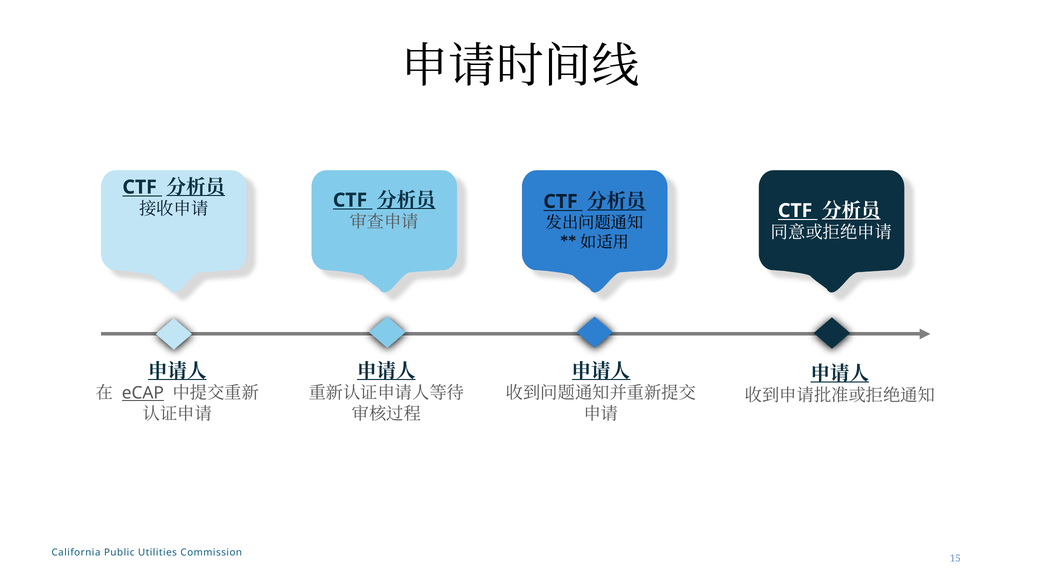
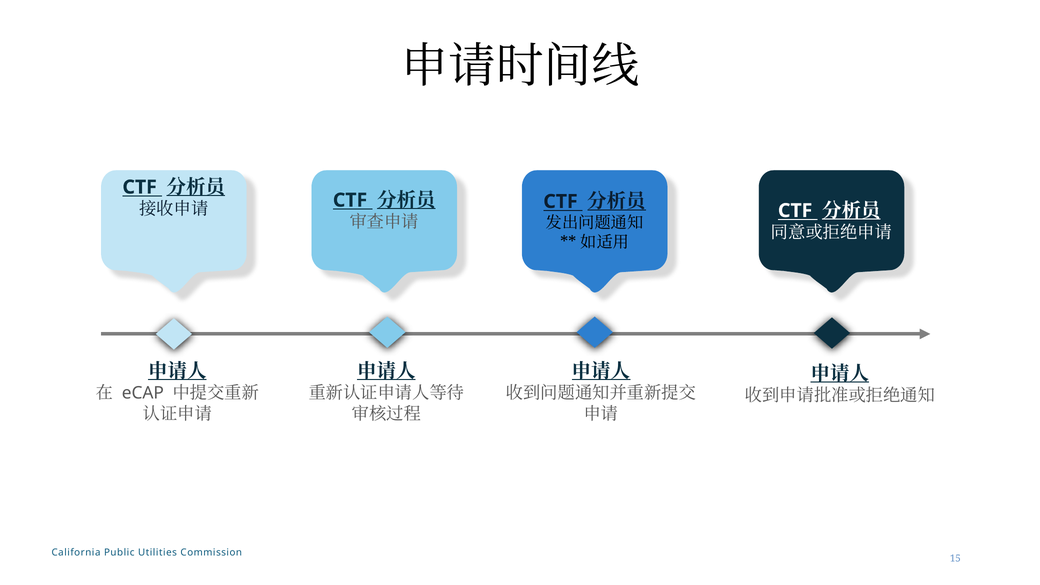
eCAP underline: present -> none (143, 393)
